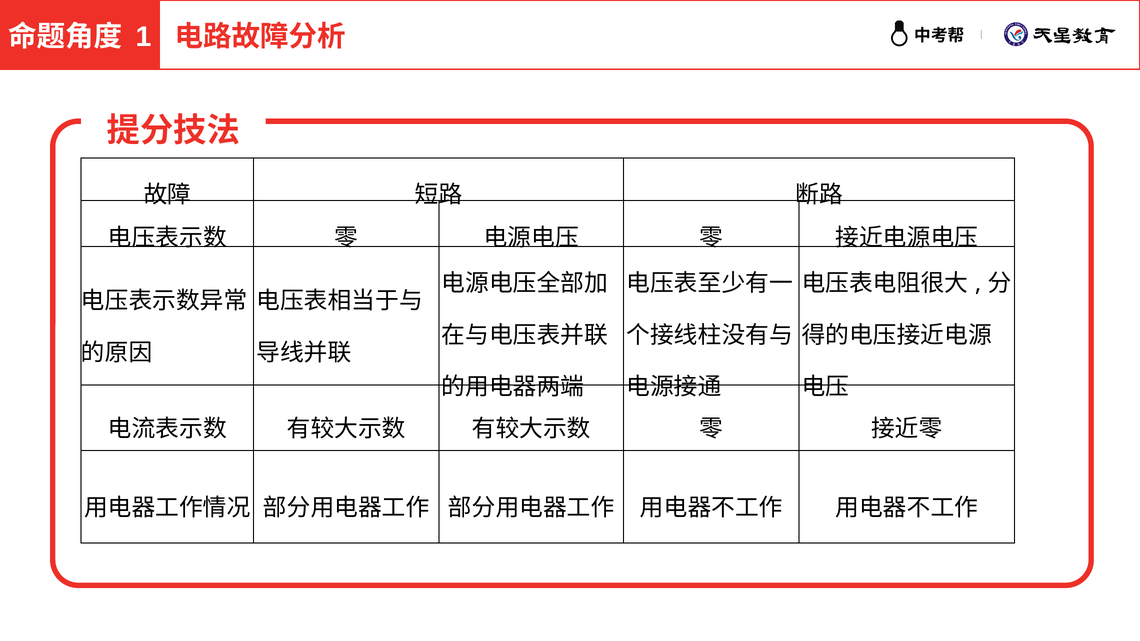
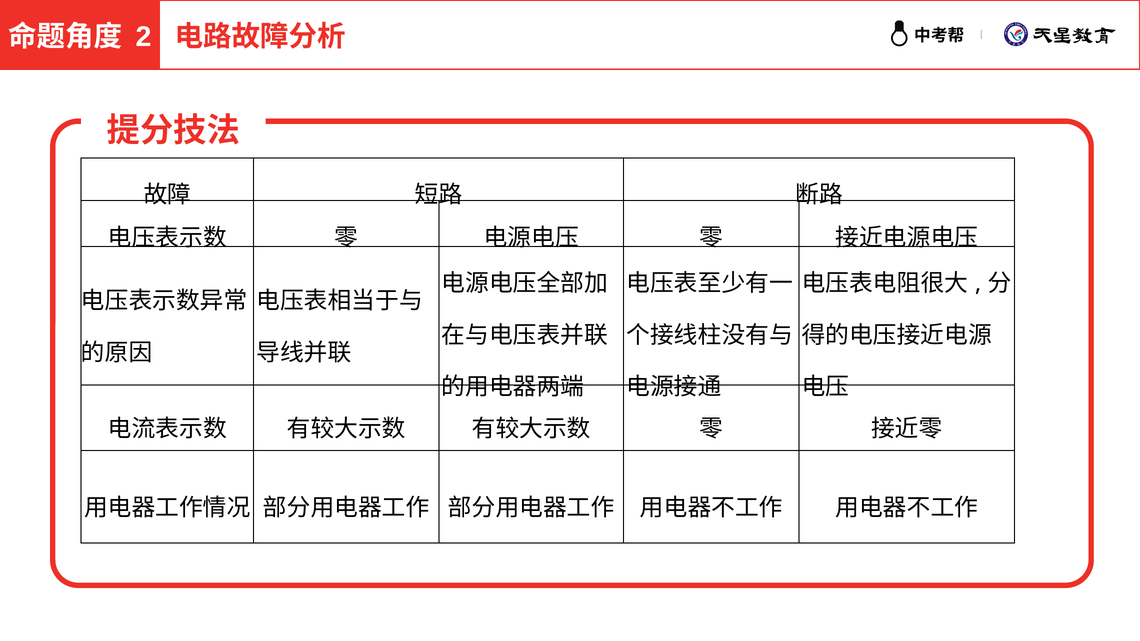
1: 1 -> 2 (143, 37)
